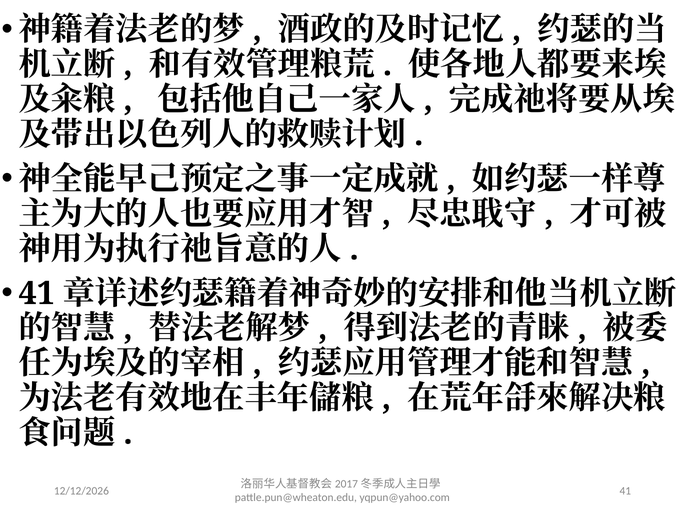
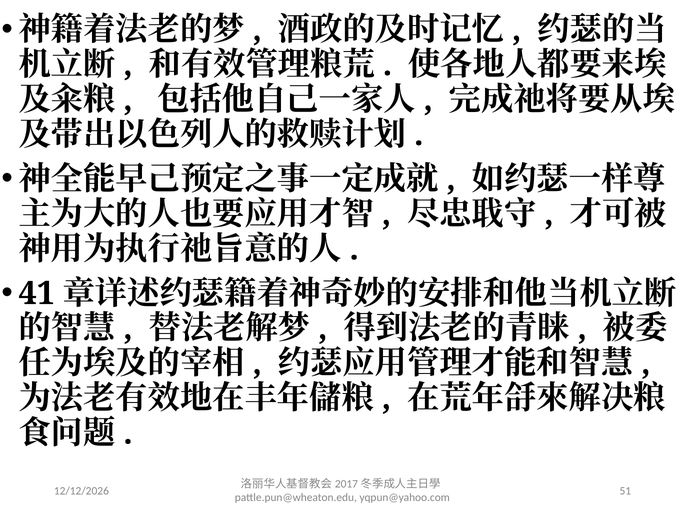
41: 41 -> 51 (625, 491)
